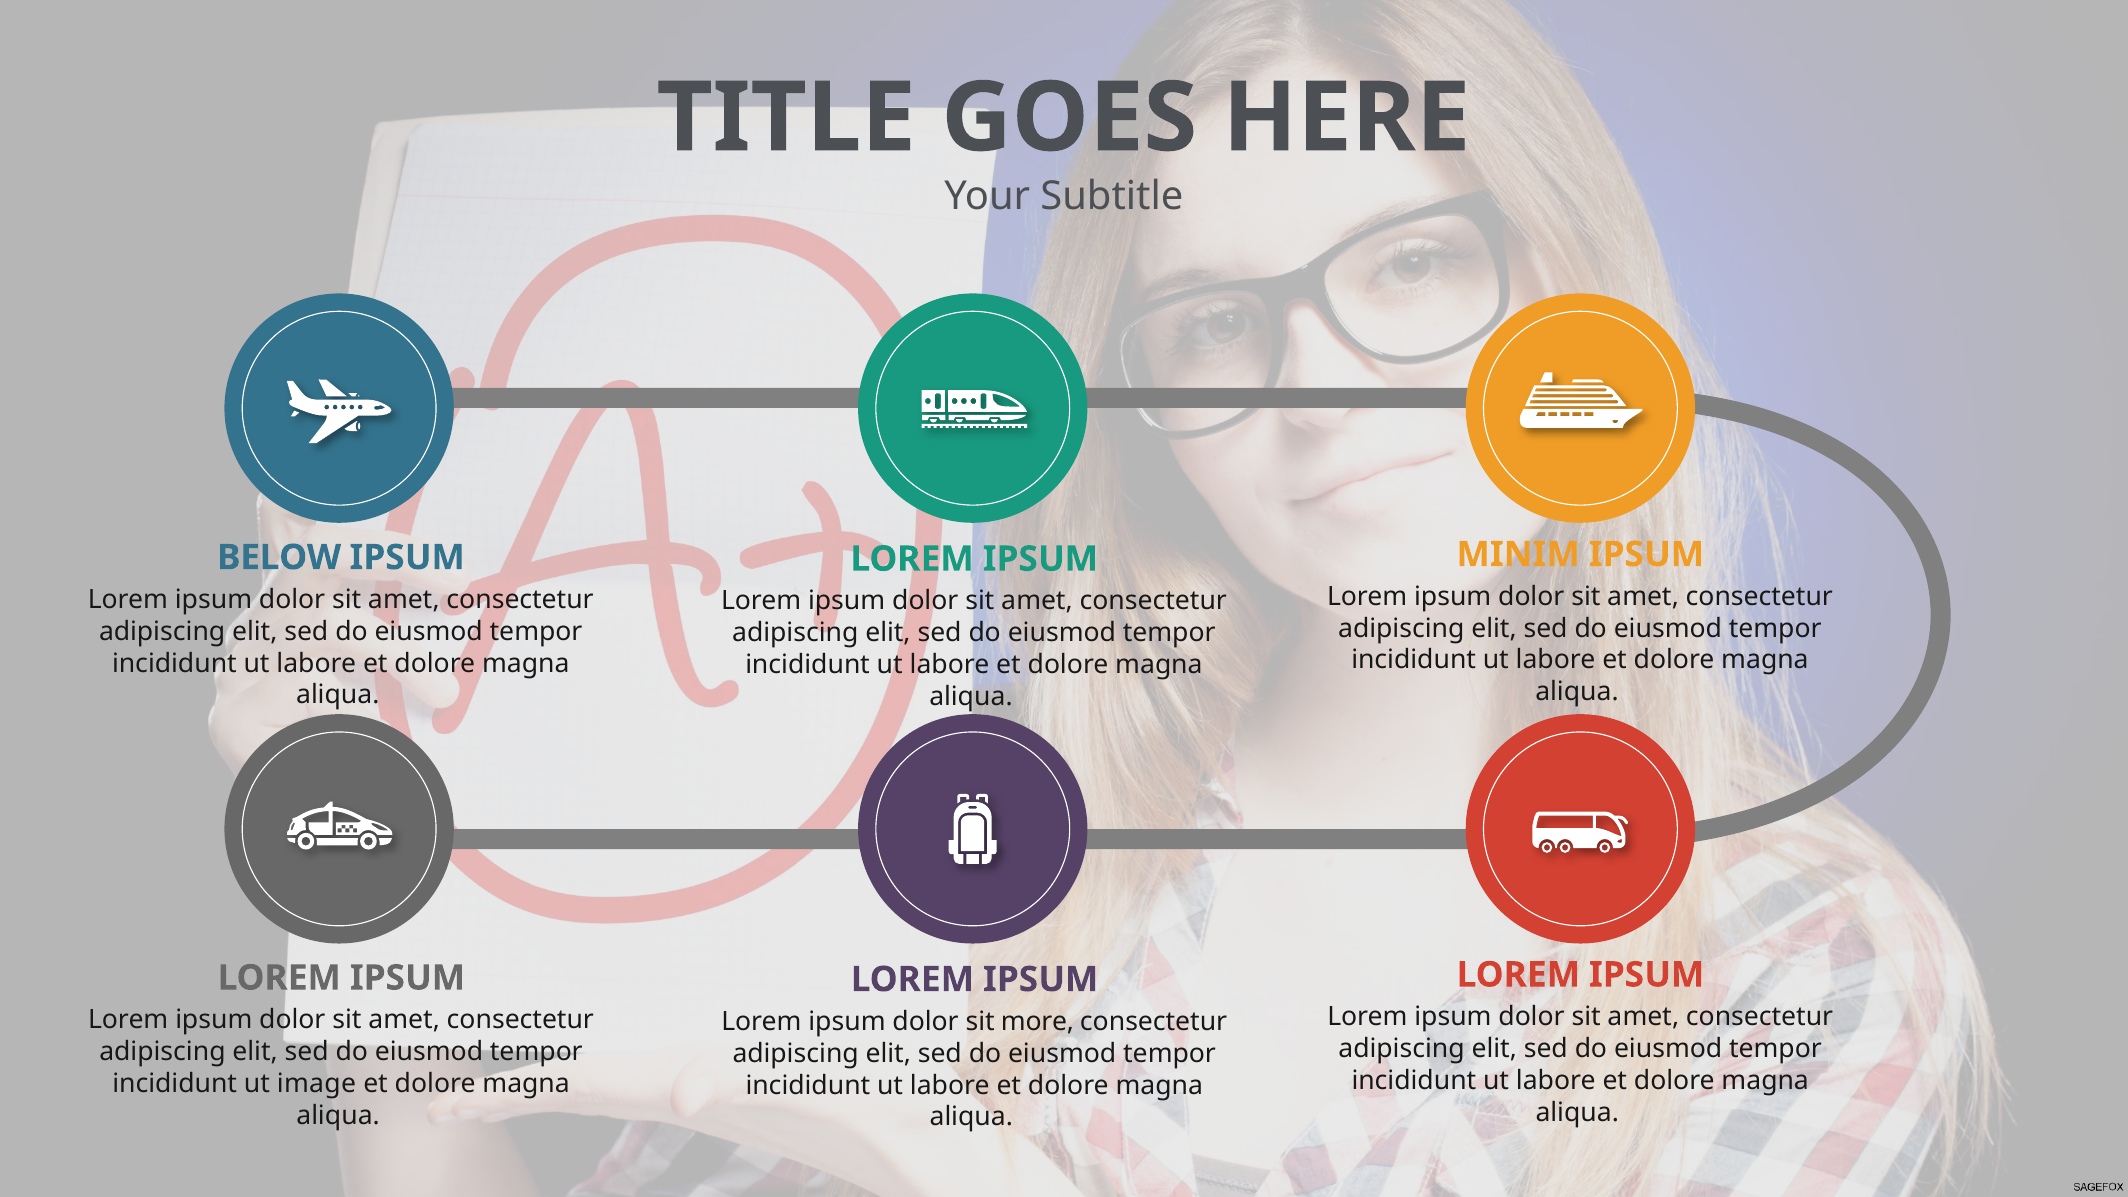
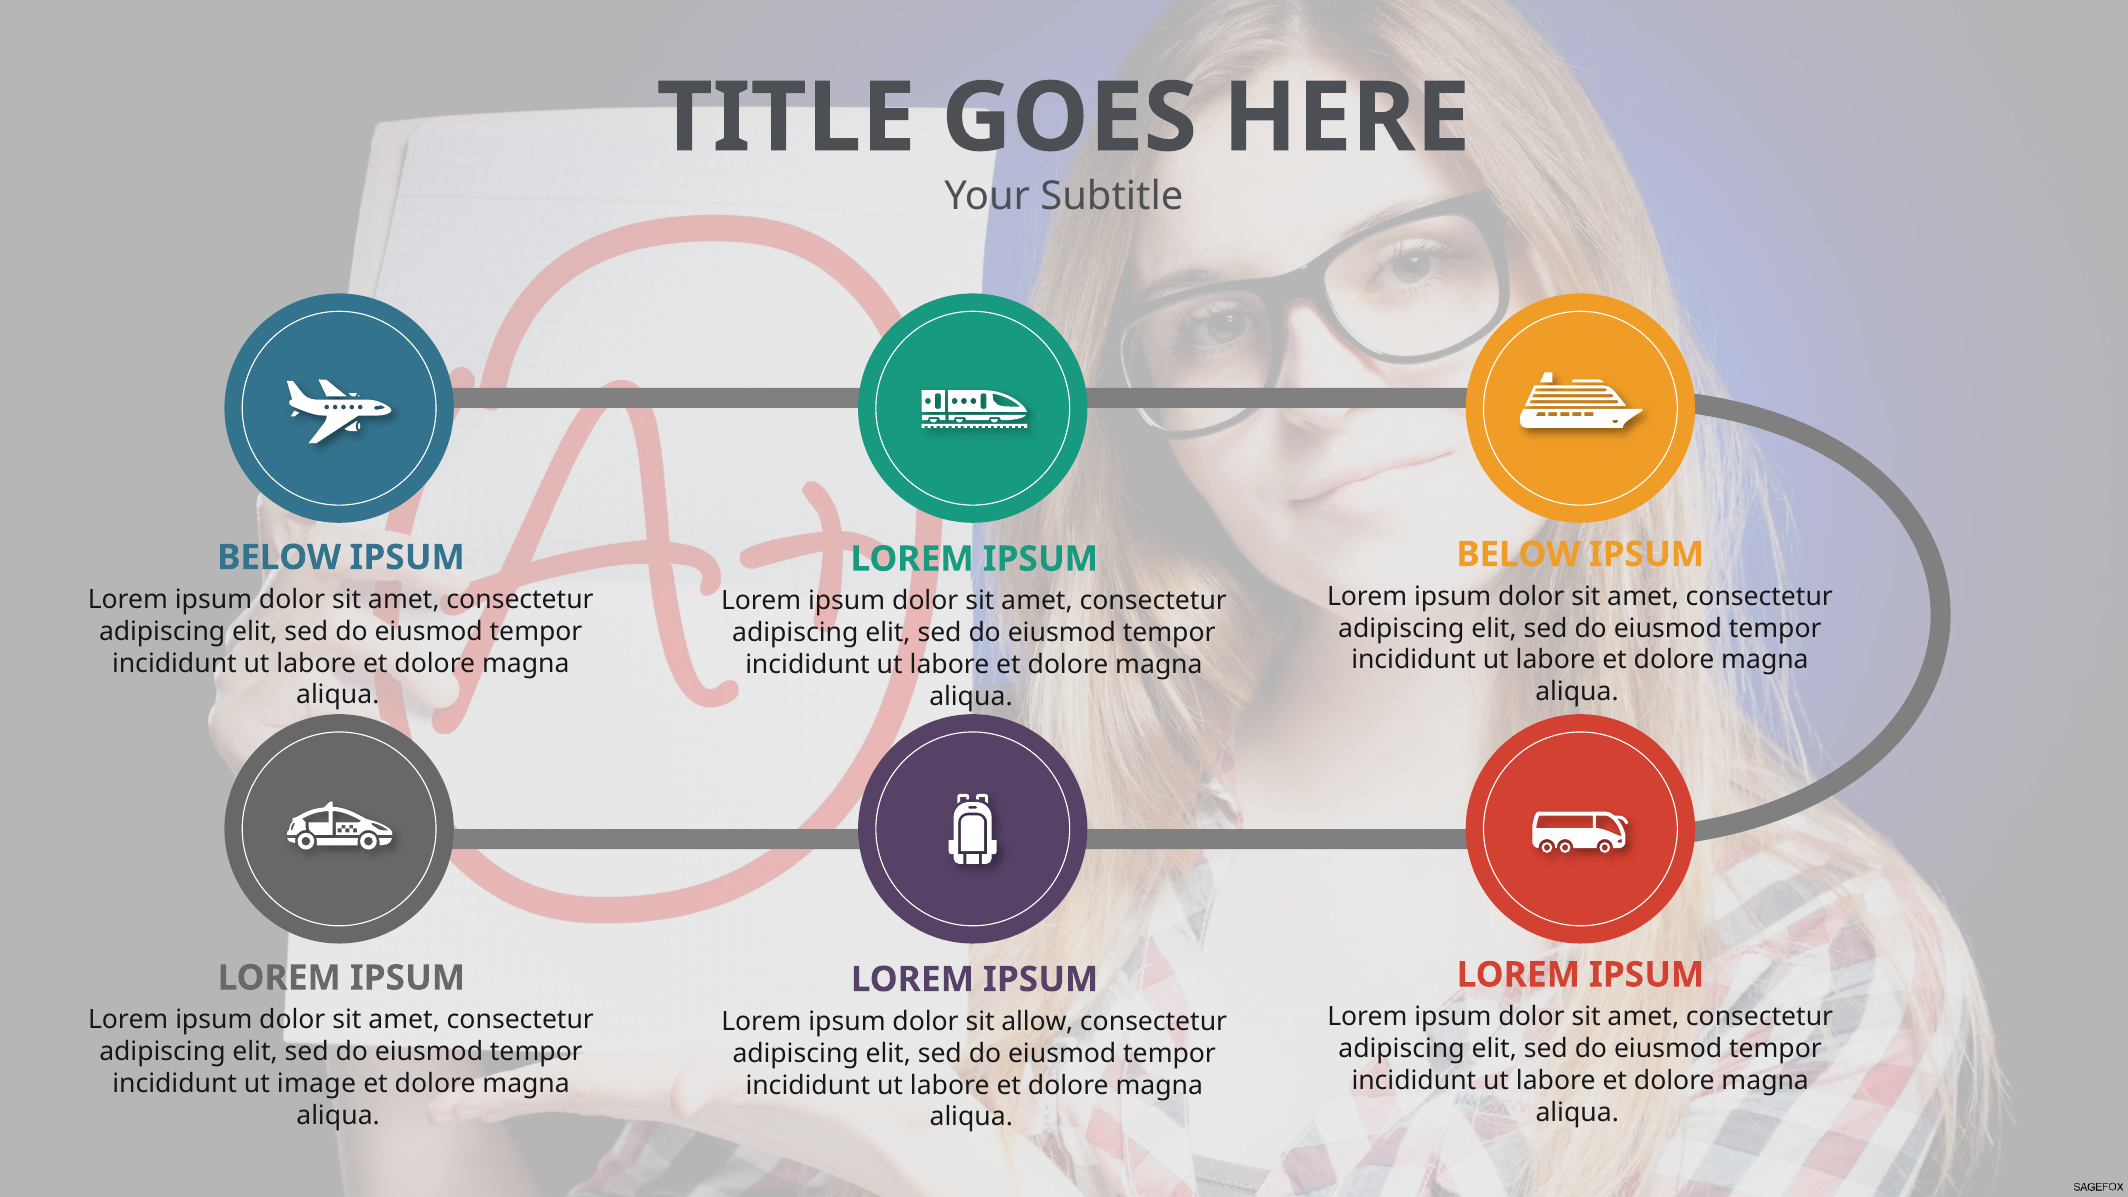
MINIM: MINIM -> BELOW (1518, 554)
more: more -> allow (1037, 1021)
